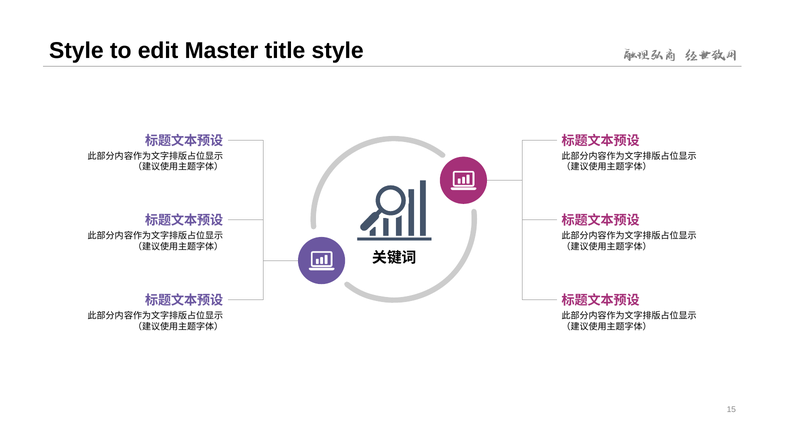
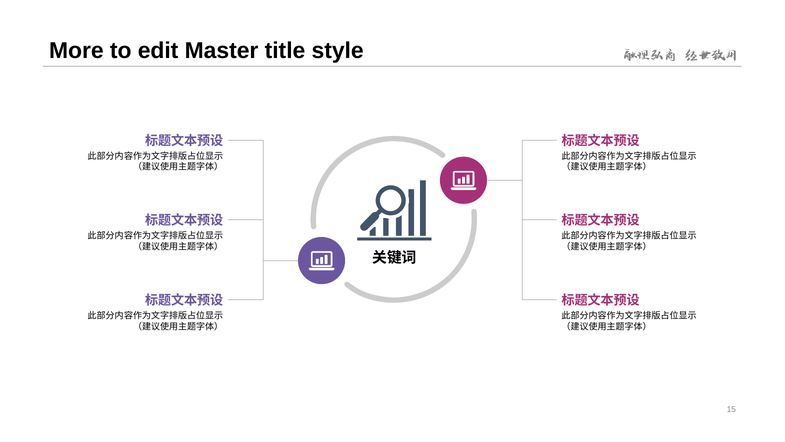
Style: Style -> More (76, 51)
